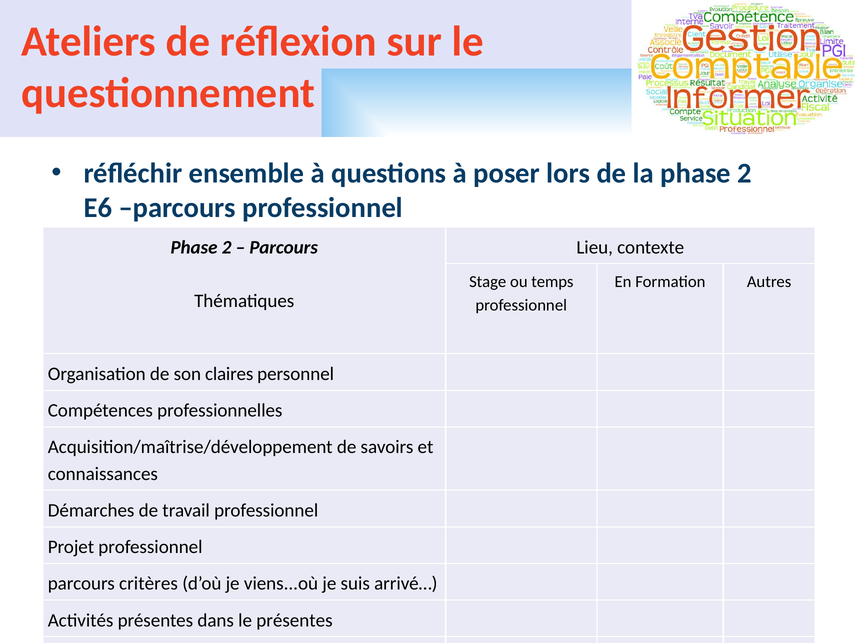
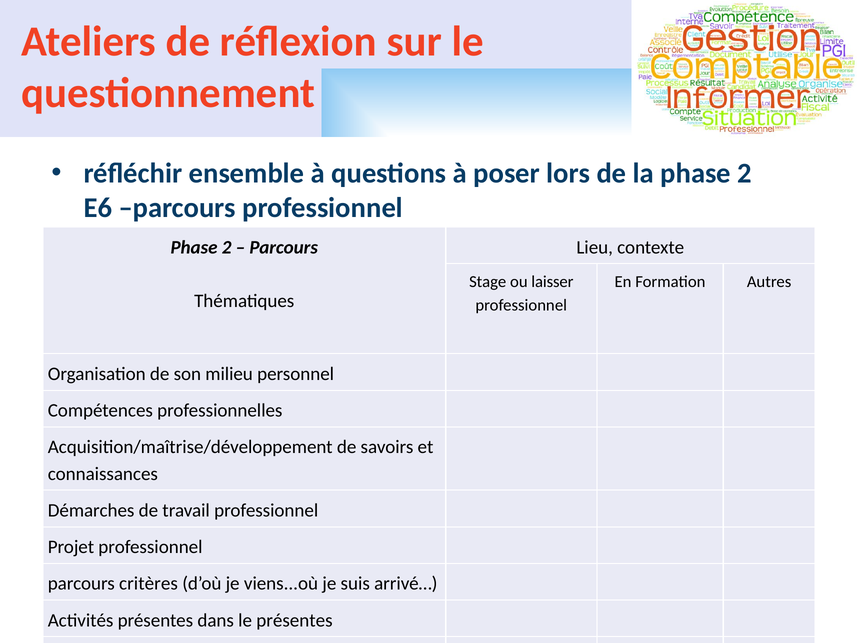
temps: temps -> laisser (552, 282)
claires: claires -> milieu (229, 374)
